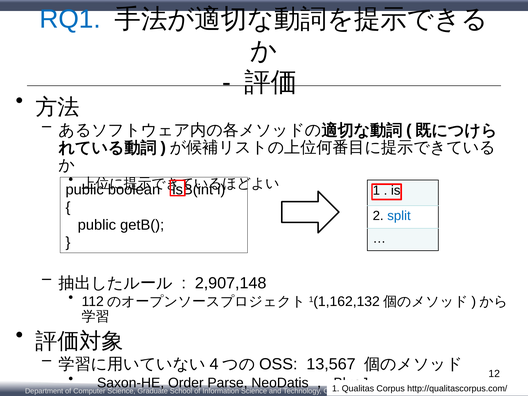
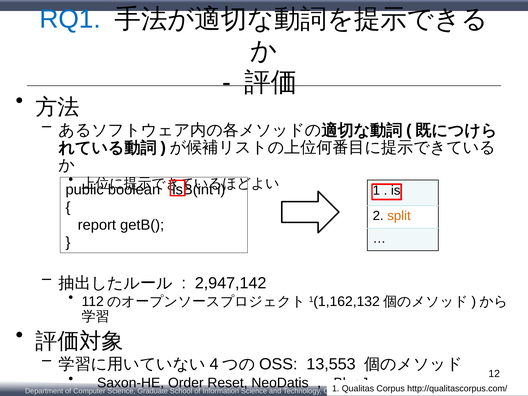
split colour: blue -> orange (399, 216)
public: public -> report (97, 225)
2,907,148: 2,907,148 -> 2,947,142 (231, 283)
13,567: 13,567 -> 13,553 (331, 364)
Parse: Parse -> Reset (227, 383)
